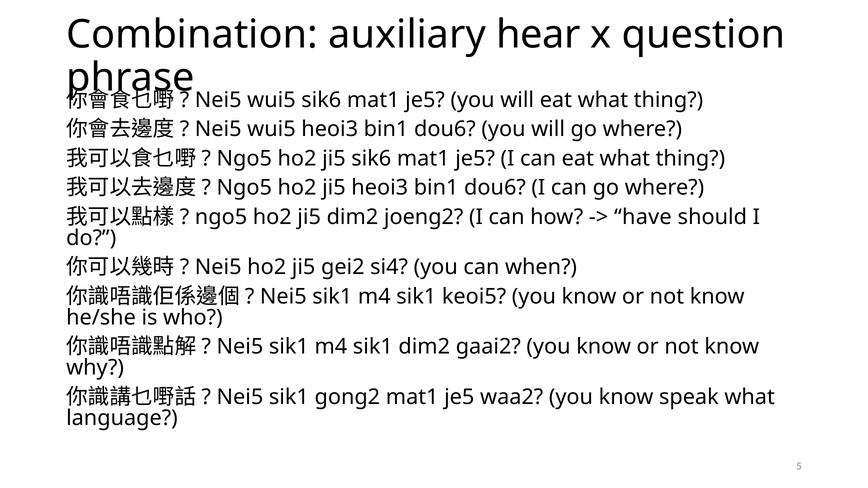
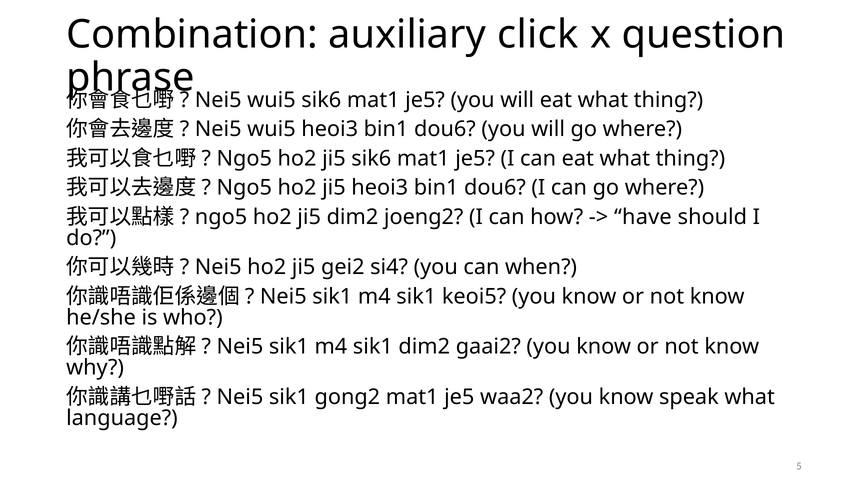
hear: hear -> click (538, 35)
